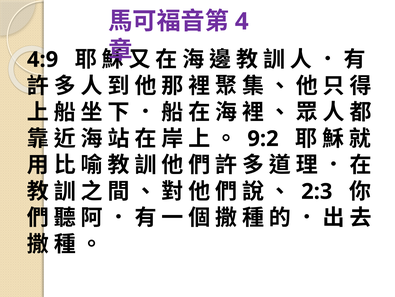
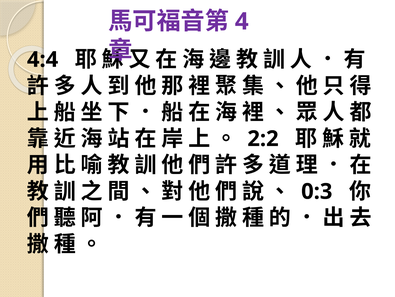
4:9: 4:9 -> 4:4 (43, 59)
9:2: 9:2 -> 2:2 (263, 138)
2:3: 2:3 -> 0:3 (317, 191)
